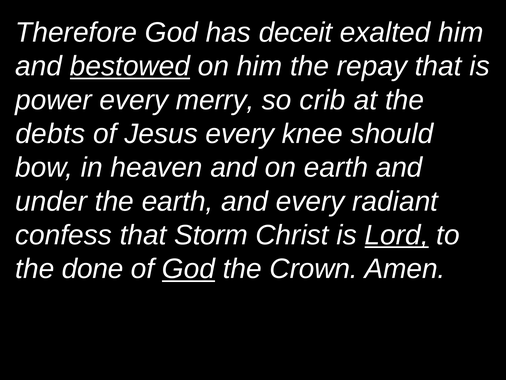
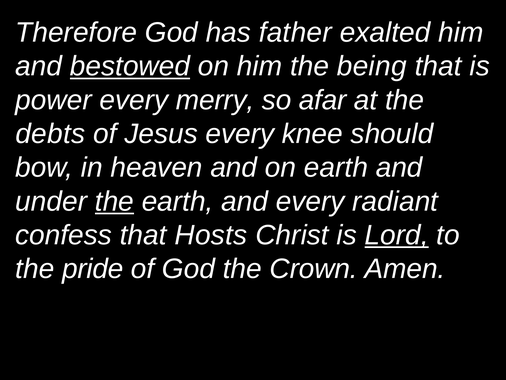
deceit: deceit -> father (295, 32)
repay: repay -> being (372, 66)
crib: crib -> afar (323, 100)
the underline: none -> present (114, 201)
Storm: Storm -> Hosts (211, 235)
done: done -> pride (93, 269)
God underline: present -> none (188, 269)
